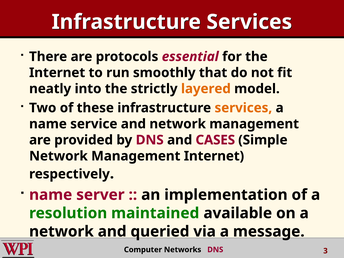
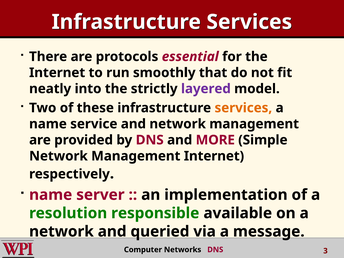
layered colour: orange -> purple (206, 89)
CASES: CASES -> MORE (215, 140)
maintained: maintained -> responsible (155, 213)
